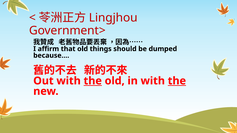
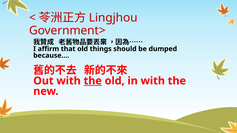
the underline: present -> none (177, 81)
